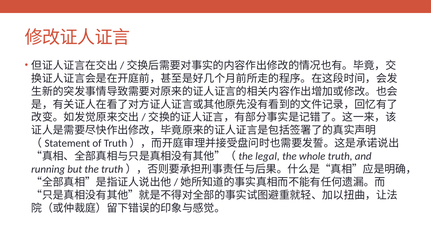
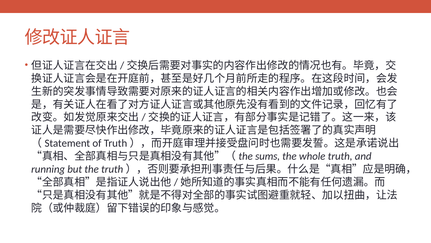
legal: legal -> sums (268, 156)
